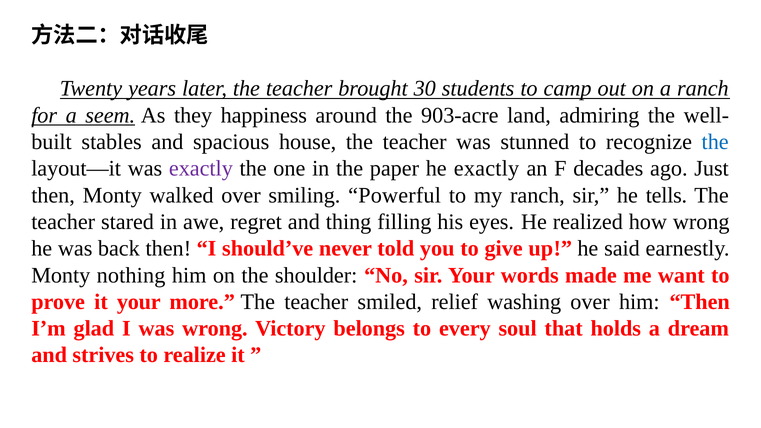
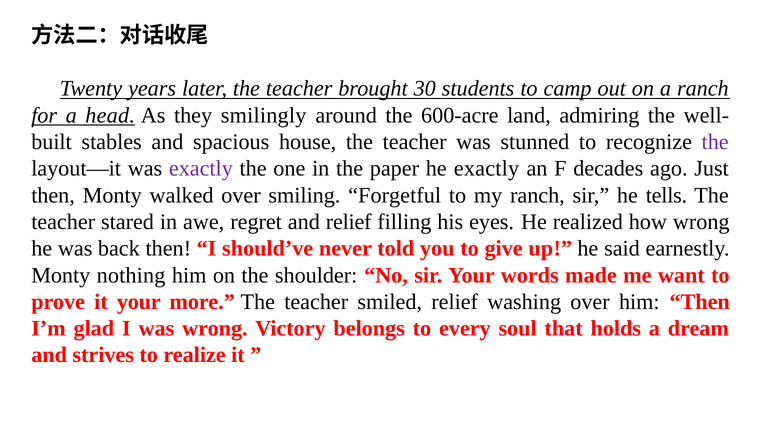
seem: seem -> head (110, 115)
happiness: happiness -> smilingly (264, 115)
903-acre: 903-acre -> 600-acre (460, 115)
the colour: blue -> purple (715, 142)
Powerful: Powerful -> Forgetful (395, 195)
and thing: thing -> relief (349, 222)
